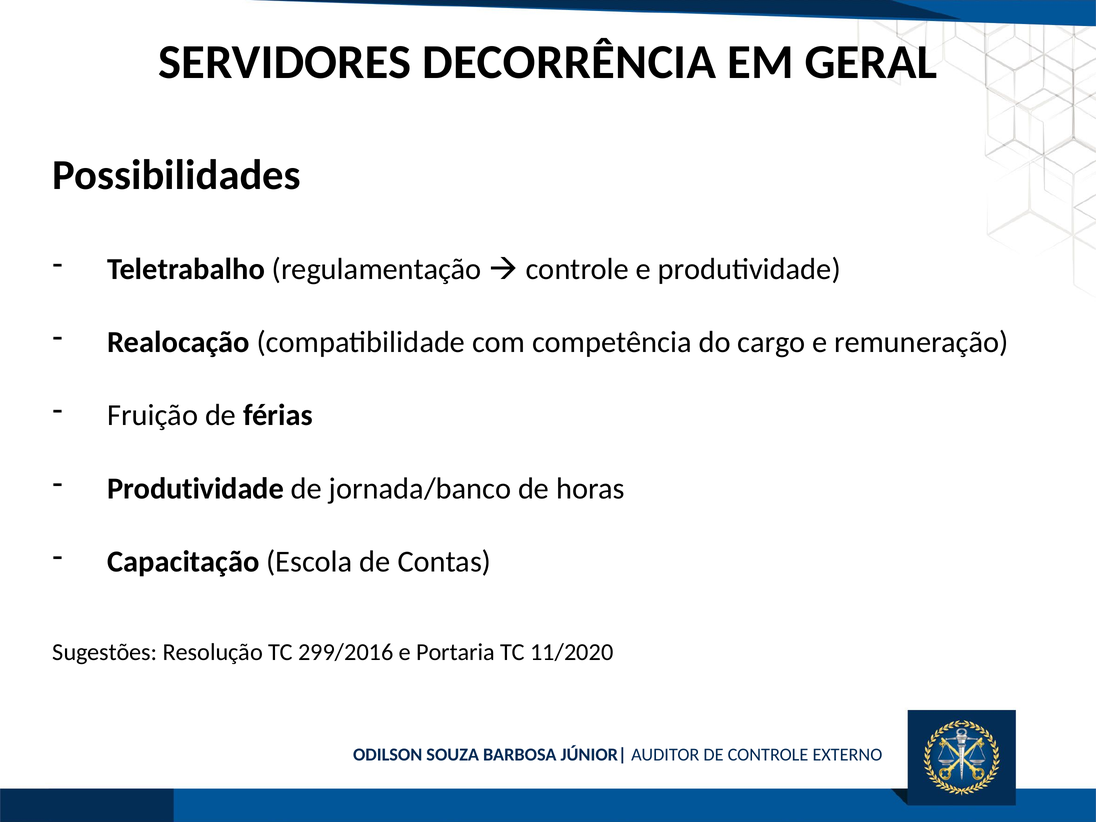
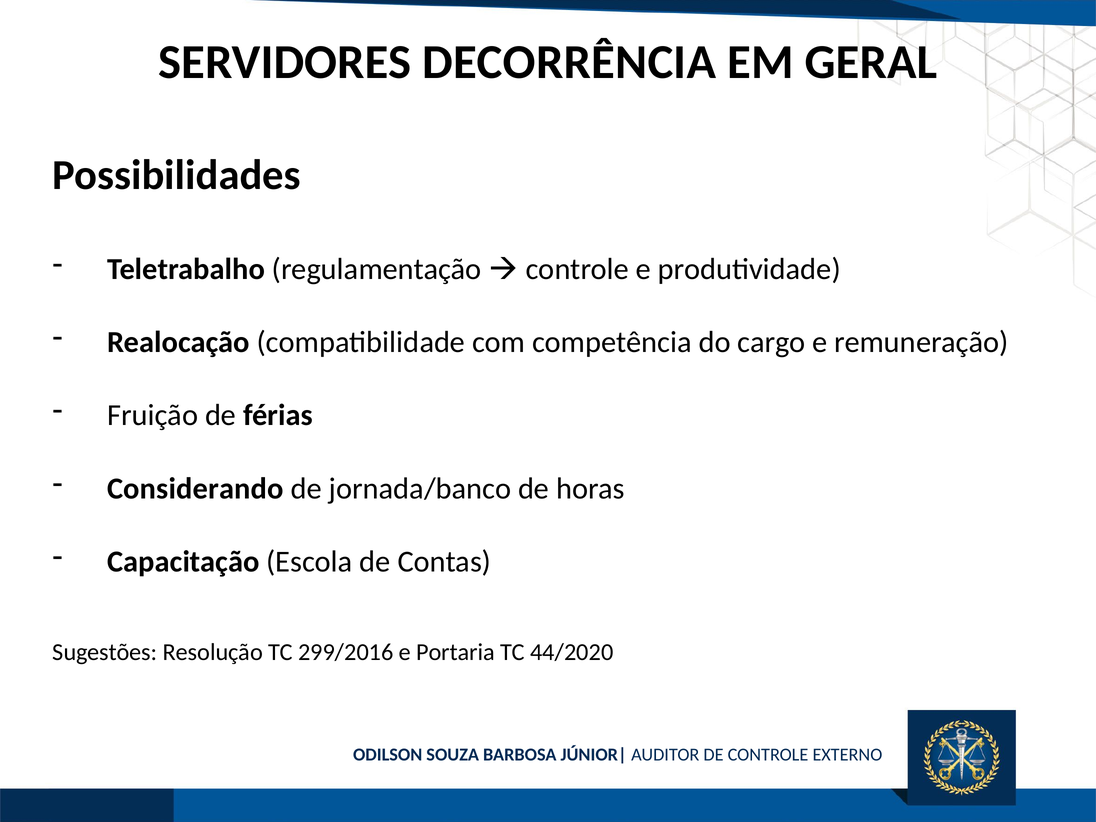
Produtividade: Produtividade -> Considerando (195, 488)
11/2020: 11/2020 -> 44/2020 (572, 652)
